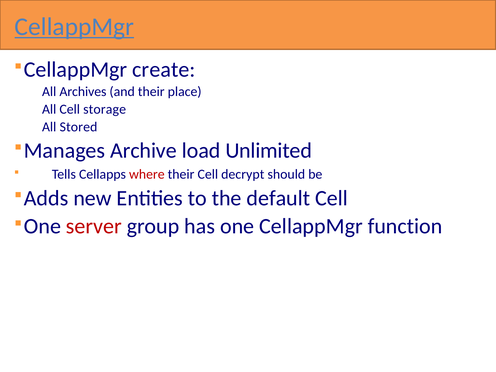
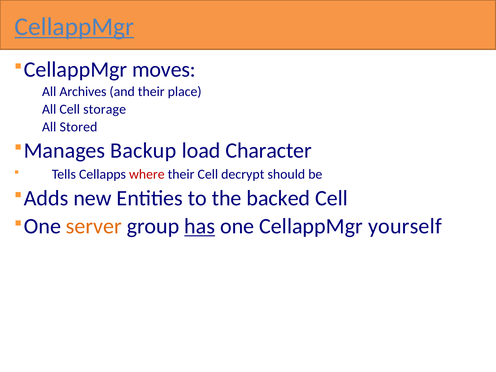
create: create -> moves (164, 69)
Archive: Archive -> Backup (143, 151)
Unlimited: Unlimited -> Character (269, 151)
default: default -> backed (278, 198)
server colour: red -> orange (94, 226)
has underline: none -> present (200, 226)
function: function -> yourself (405, 226)
